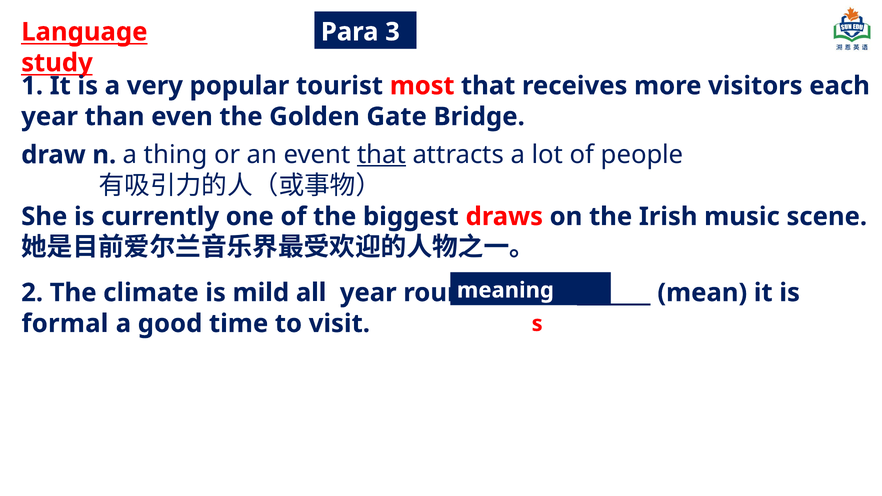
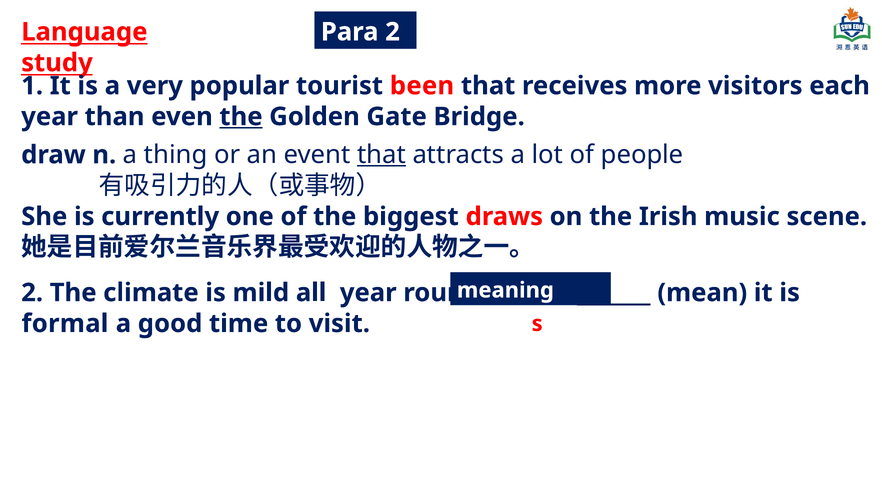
Para 3: 3 -> 2 (393, 32)
most: most -> been (422, 86)
the underline: none -> present (241, 117)
